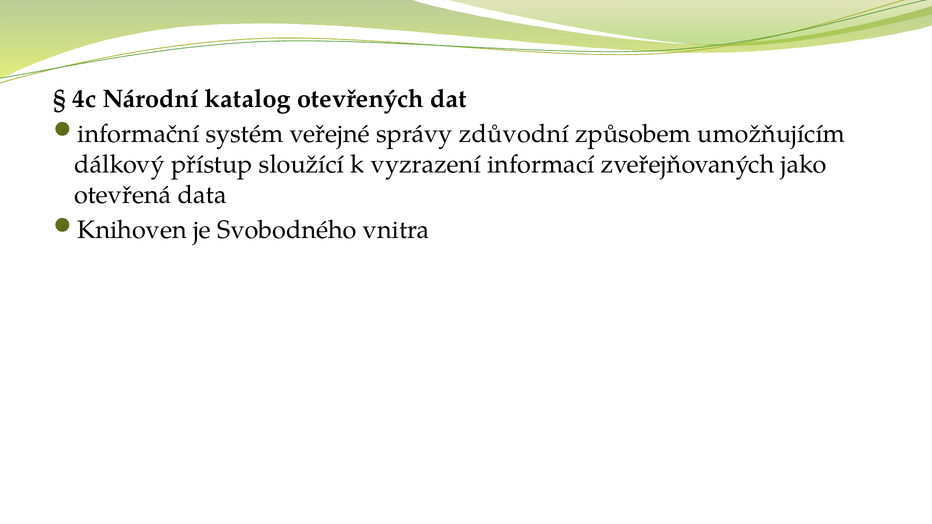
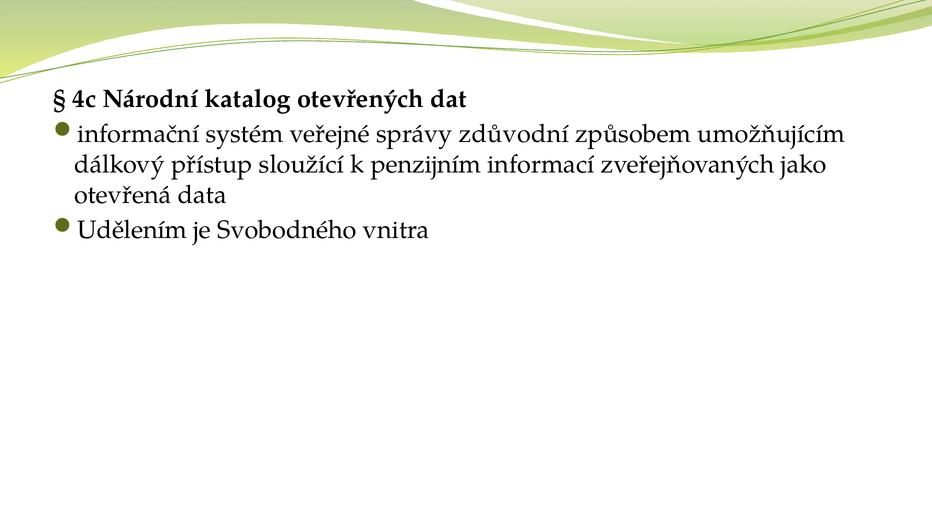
vyzrazení: vyzrazení -> penzijním (426, 164)
Knihoven: Knihoven -> Udělením (132, 230)
